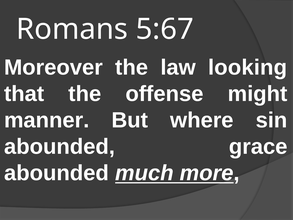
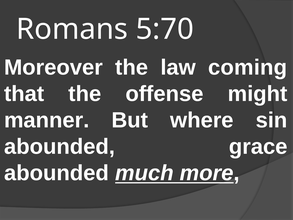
5:67: 5:67 -> 5:70 (165, 29)
looking: looking -> coming (248, 67)
